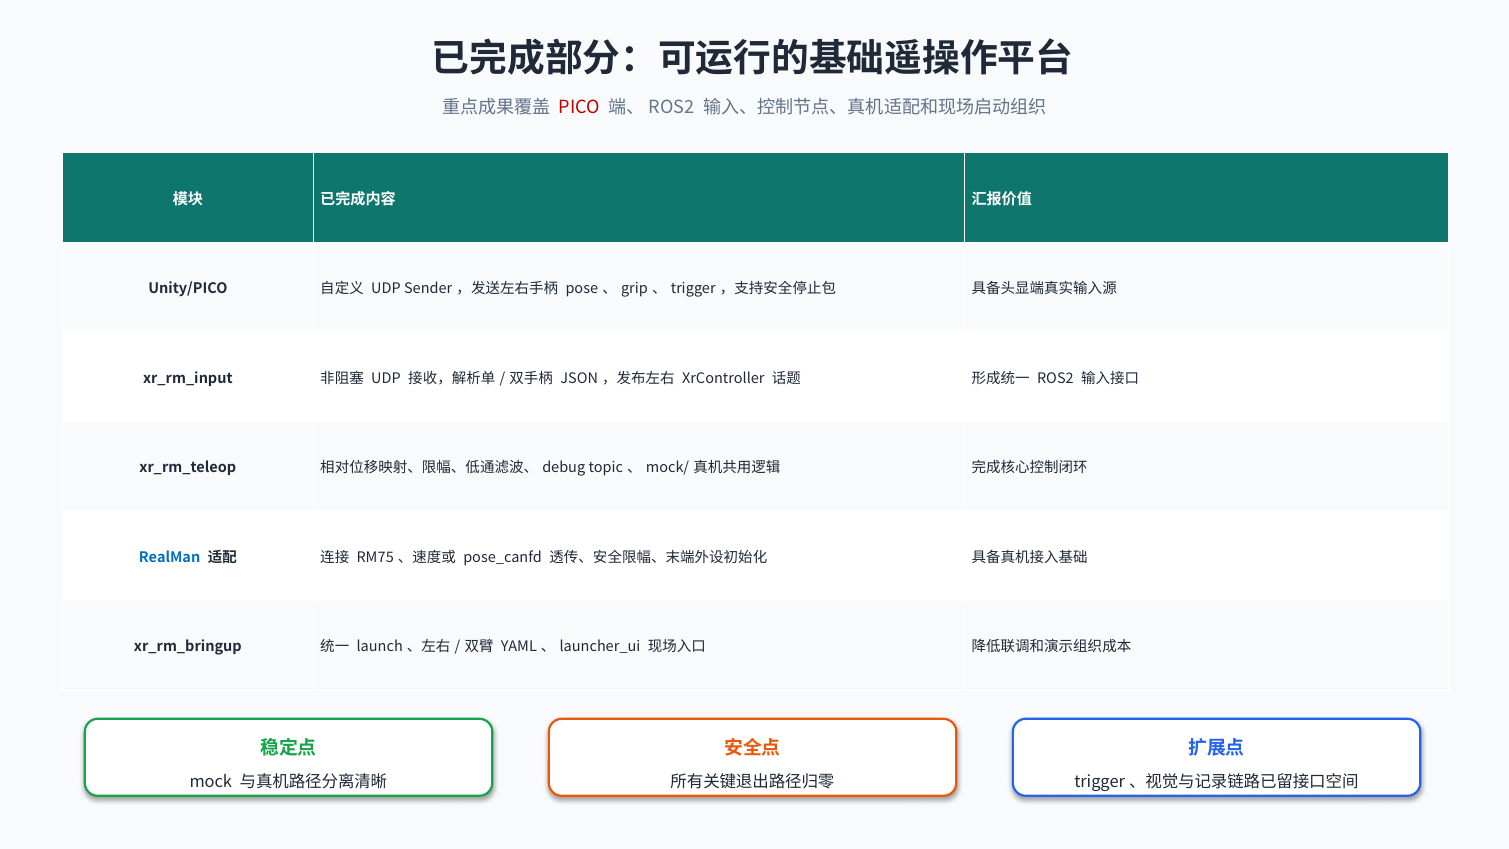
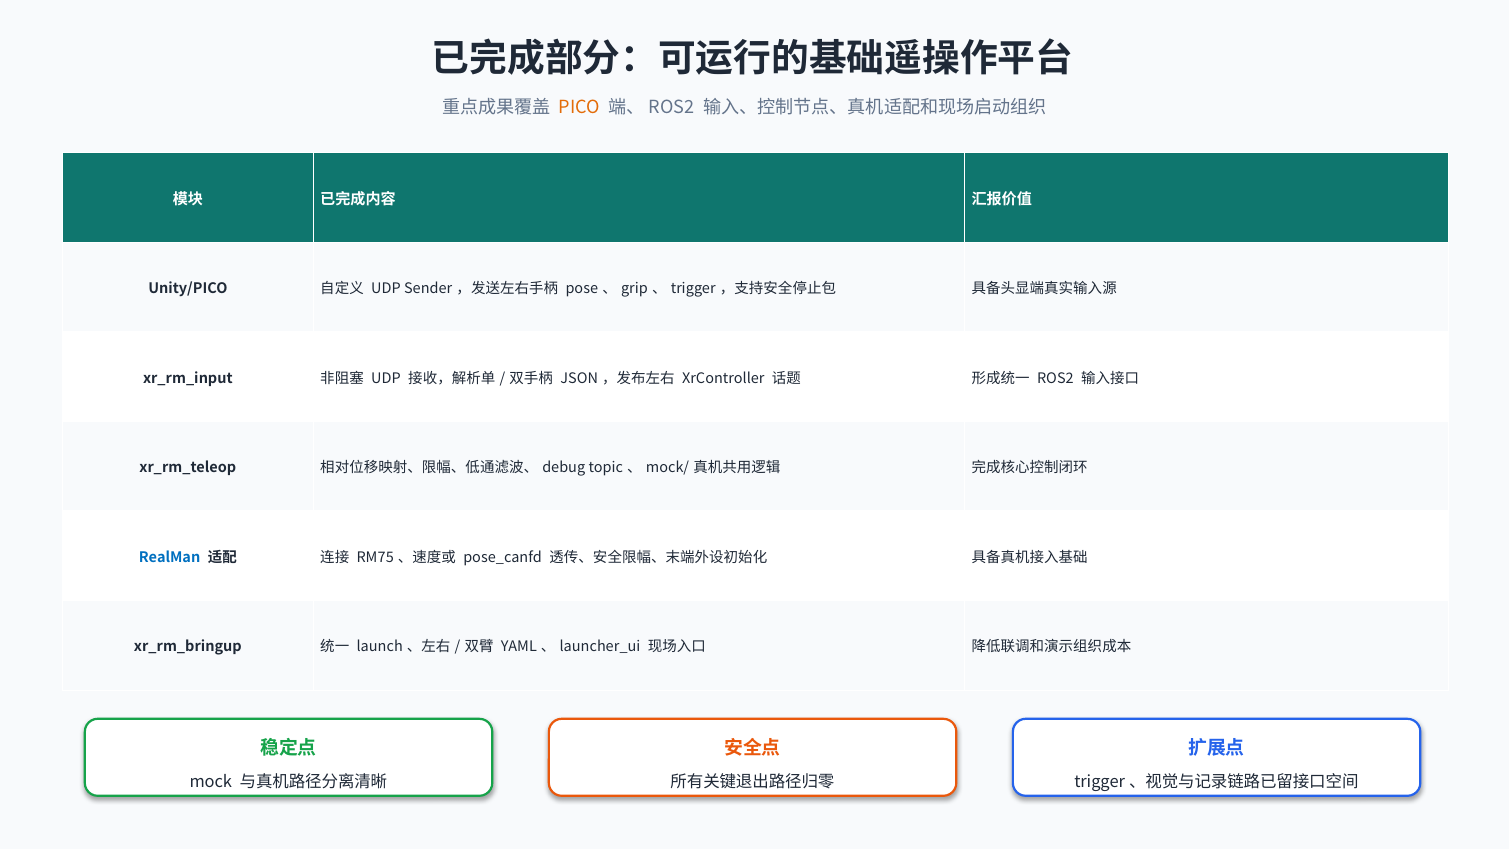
PICO colour: red -> orange (580, 108)
